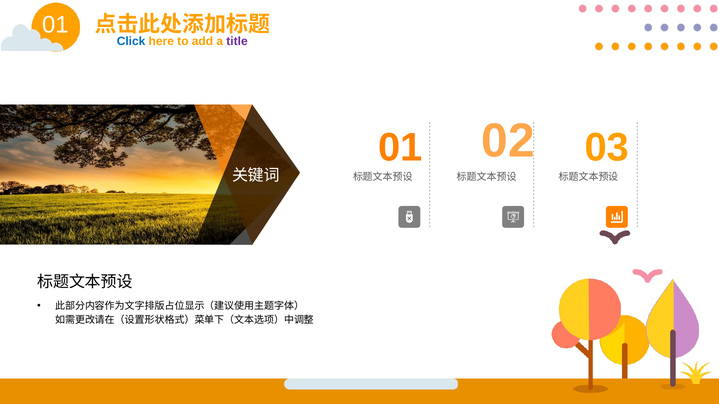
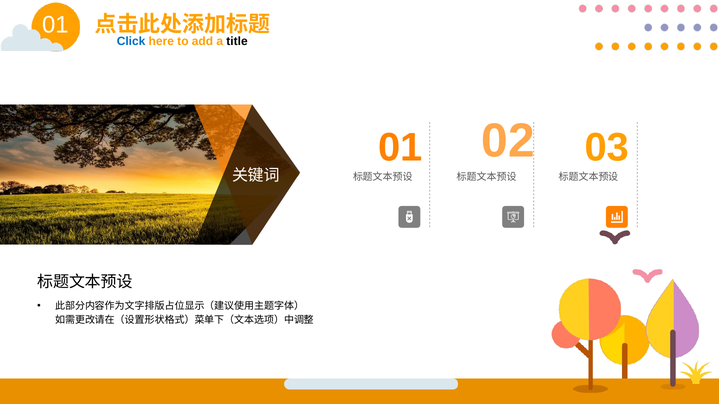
title colour: purple -> black (237, 41)
